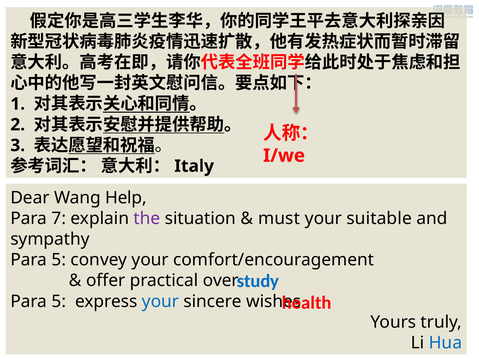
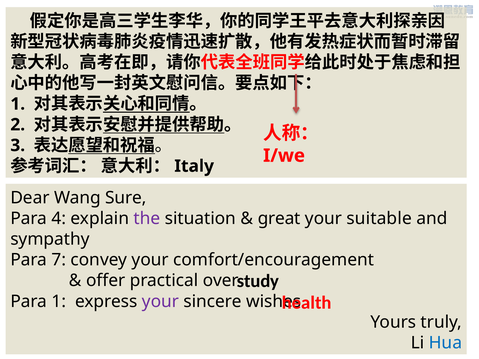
Help: Help -> Sure (126, 198)
7: 7 -> 4 (59, 219)
must: must -> great (279, 219)
5: 5 -> 7 (59, 260)
study colour: blue -> black (258, 281)
5: 5 -> 1 (59, 302)
your colour: blue -> purple (160, 302)
